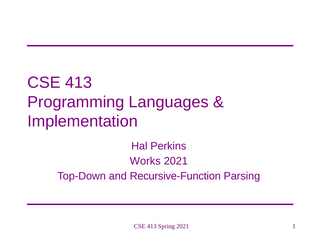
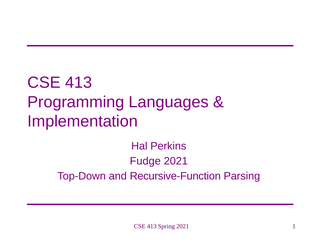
Works: Works -> Fudge (145, 161)
